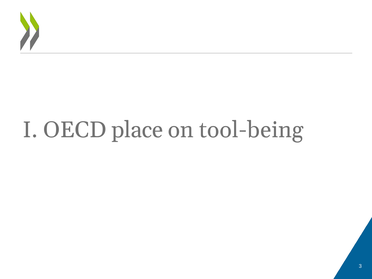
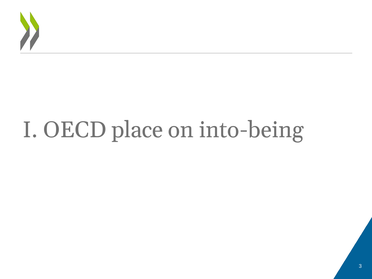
tool-being: tool-being -> into-being (251, 130)
